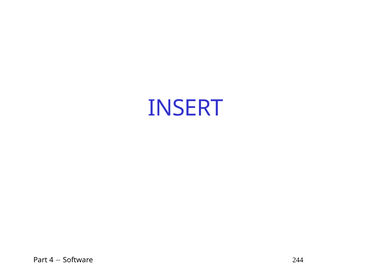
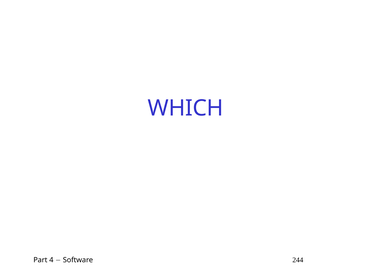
INSERT: INSERT -> WHICH (186, 108)
